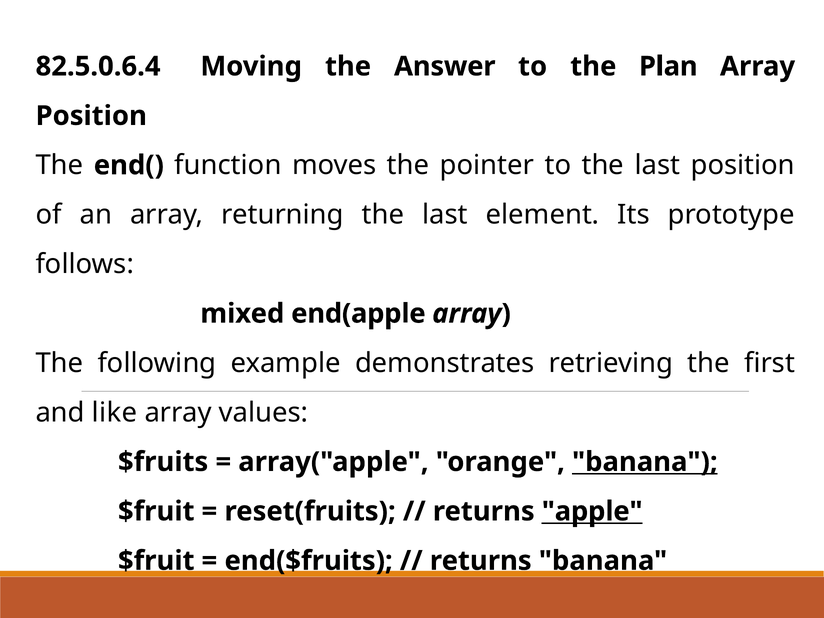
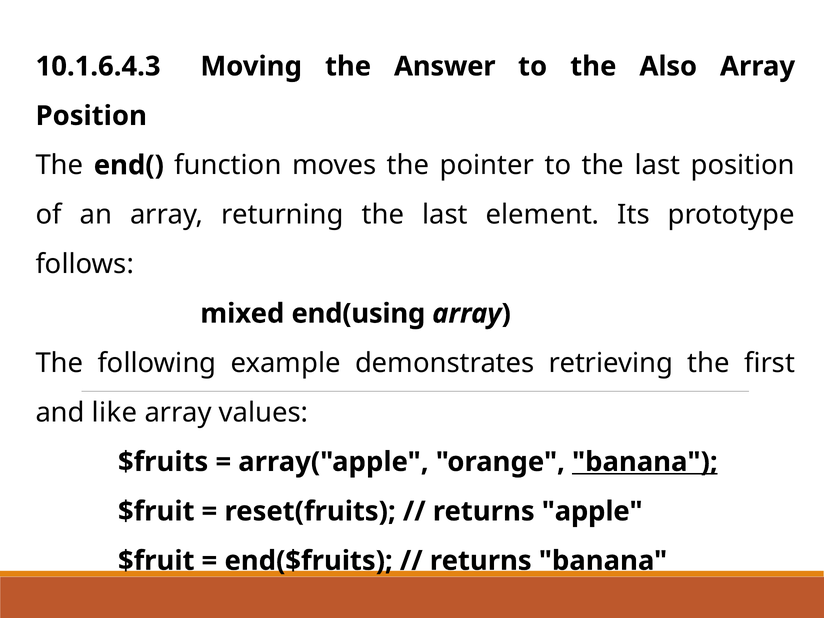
82.5.0.6.4: 82.5.0.6.4 -> 10.1.6.4.3 (98, 66)
Plan: Plan -> Also (668, 66)
end(apple: end(apple -> end(using (358, 314)
apple underline: present -> none (592, 511)
